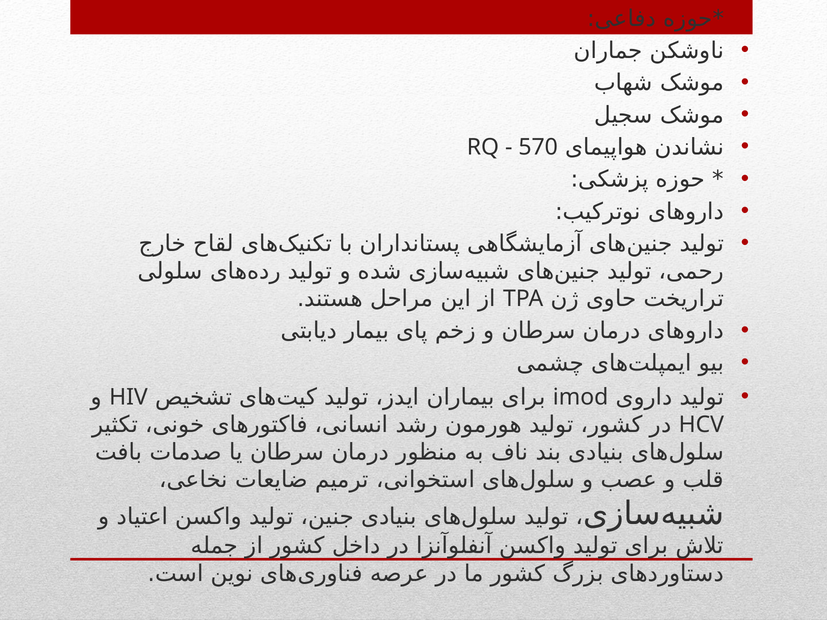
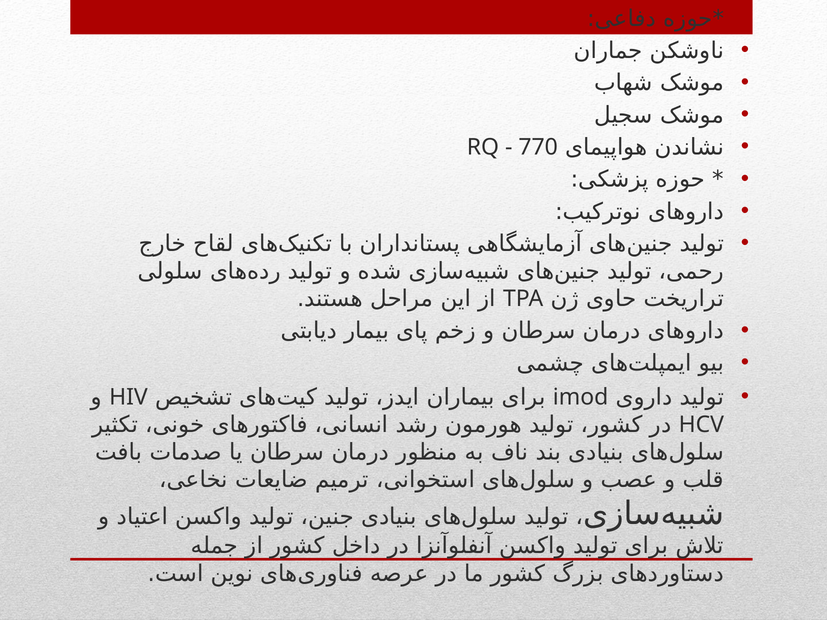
570: 570 -> 770 (538, 147)
